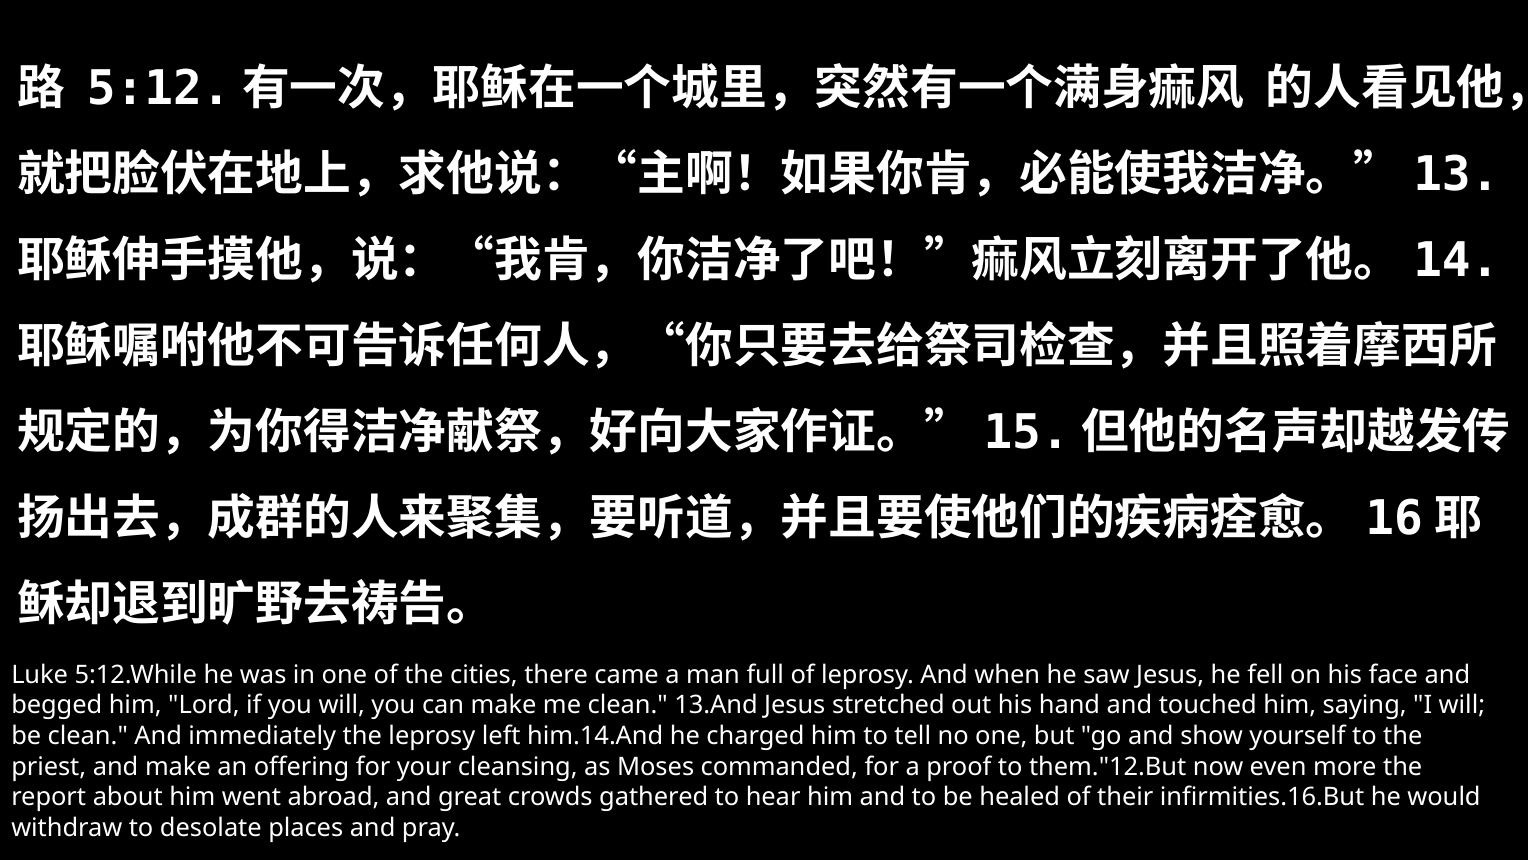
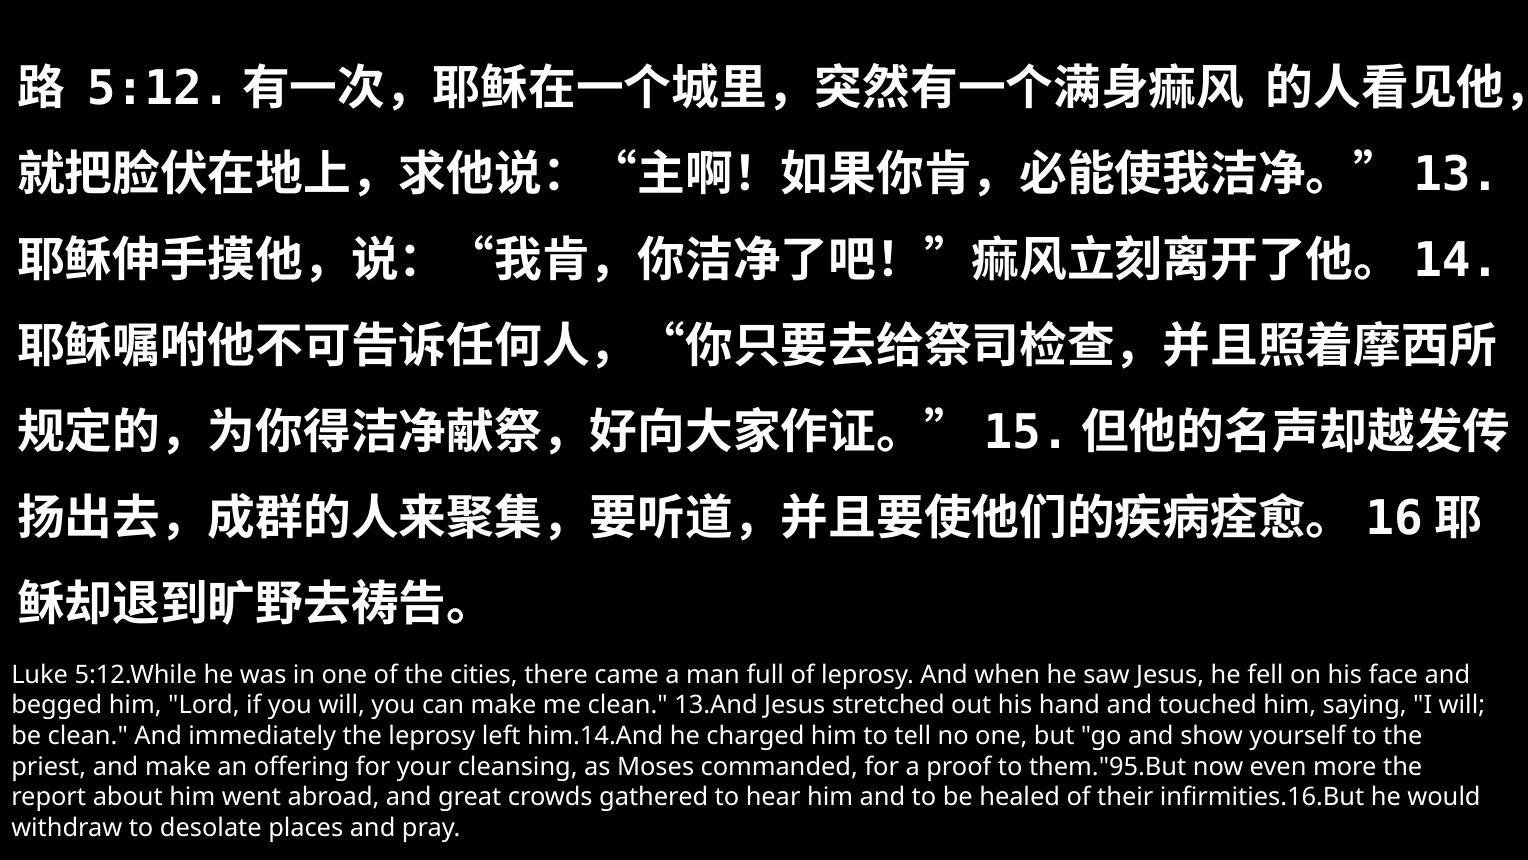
them."12.But: them."12.But -> them."95.But (1108, 766)
